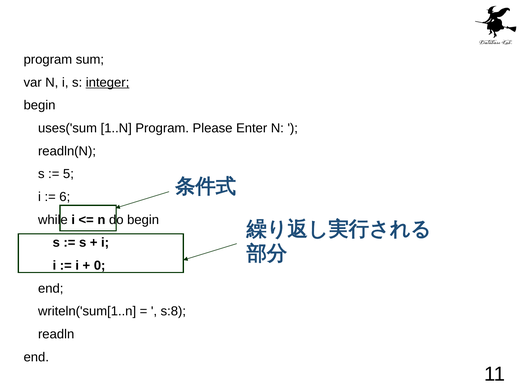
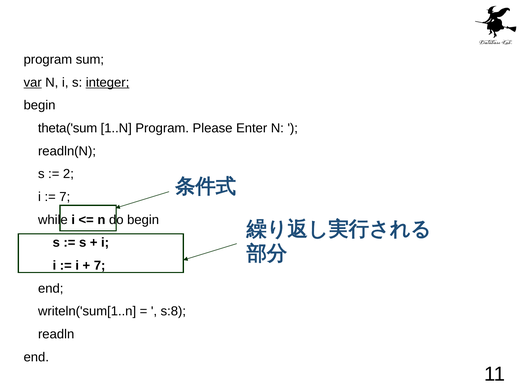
var underline: none -> present (33, 83)
uses('sum: uses('sum -> theta('sum (68, 128)
5: 5 -> 2 (68, 174)
6: 6 -> 7 (65, 197)
0: 0 -> 7 (100, 266)
